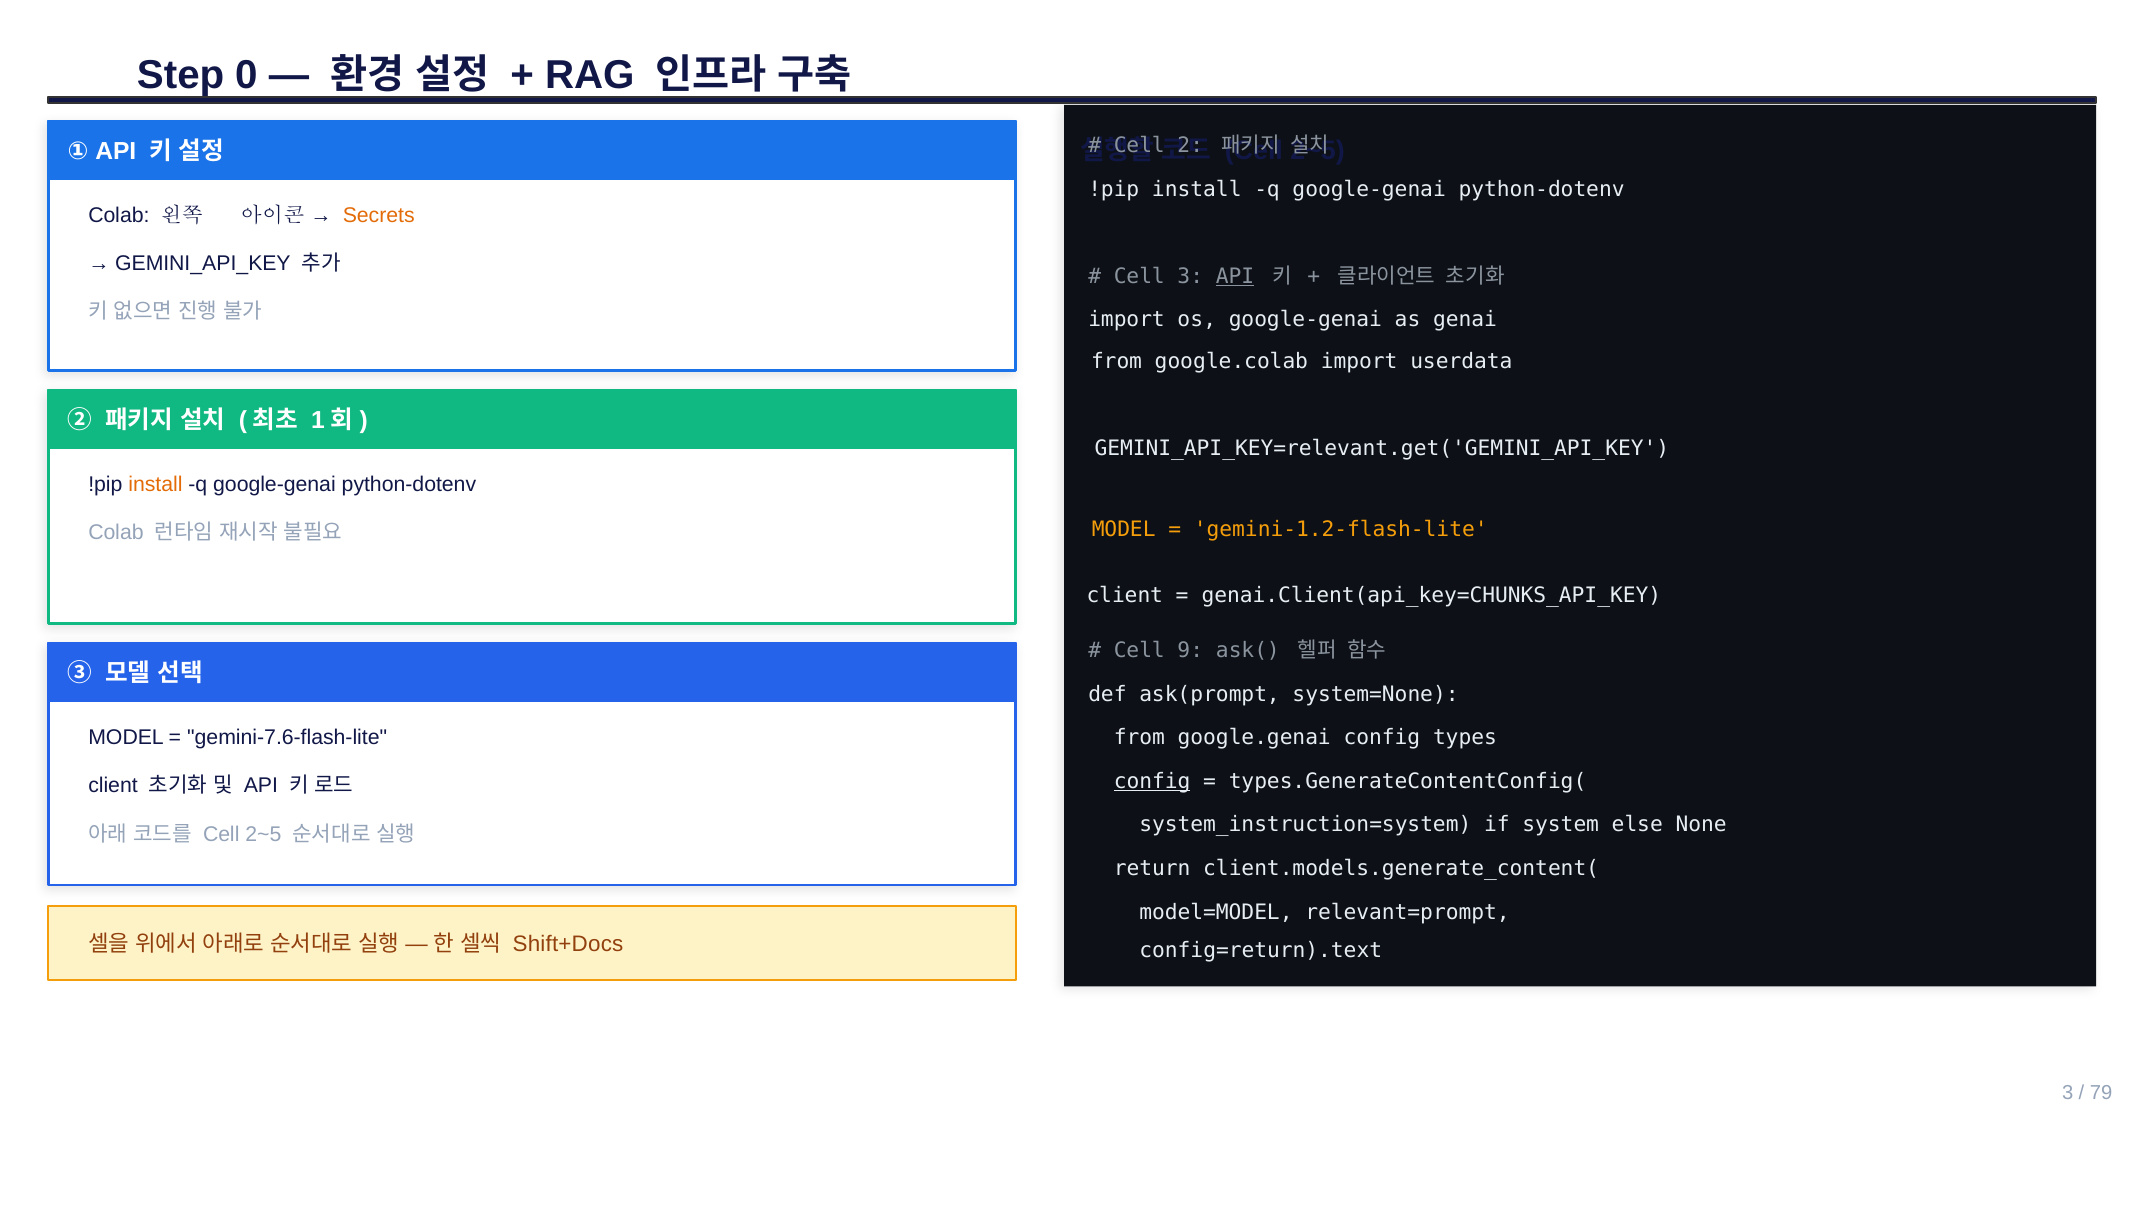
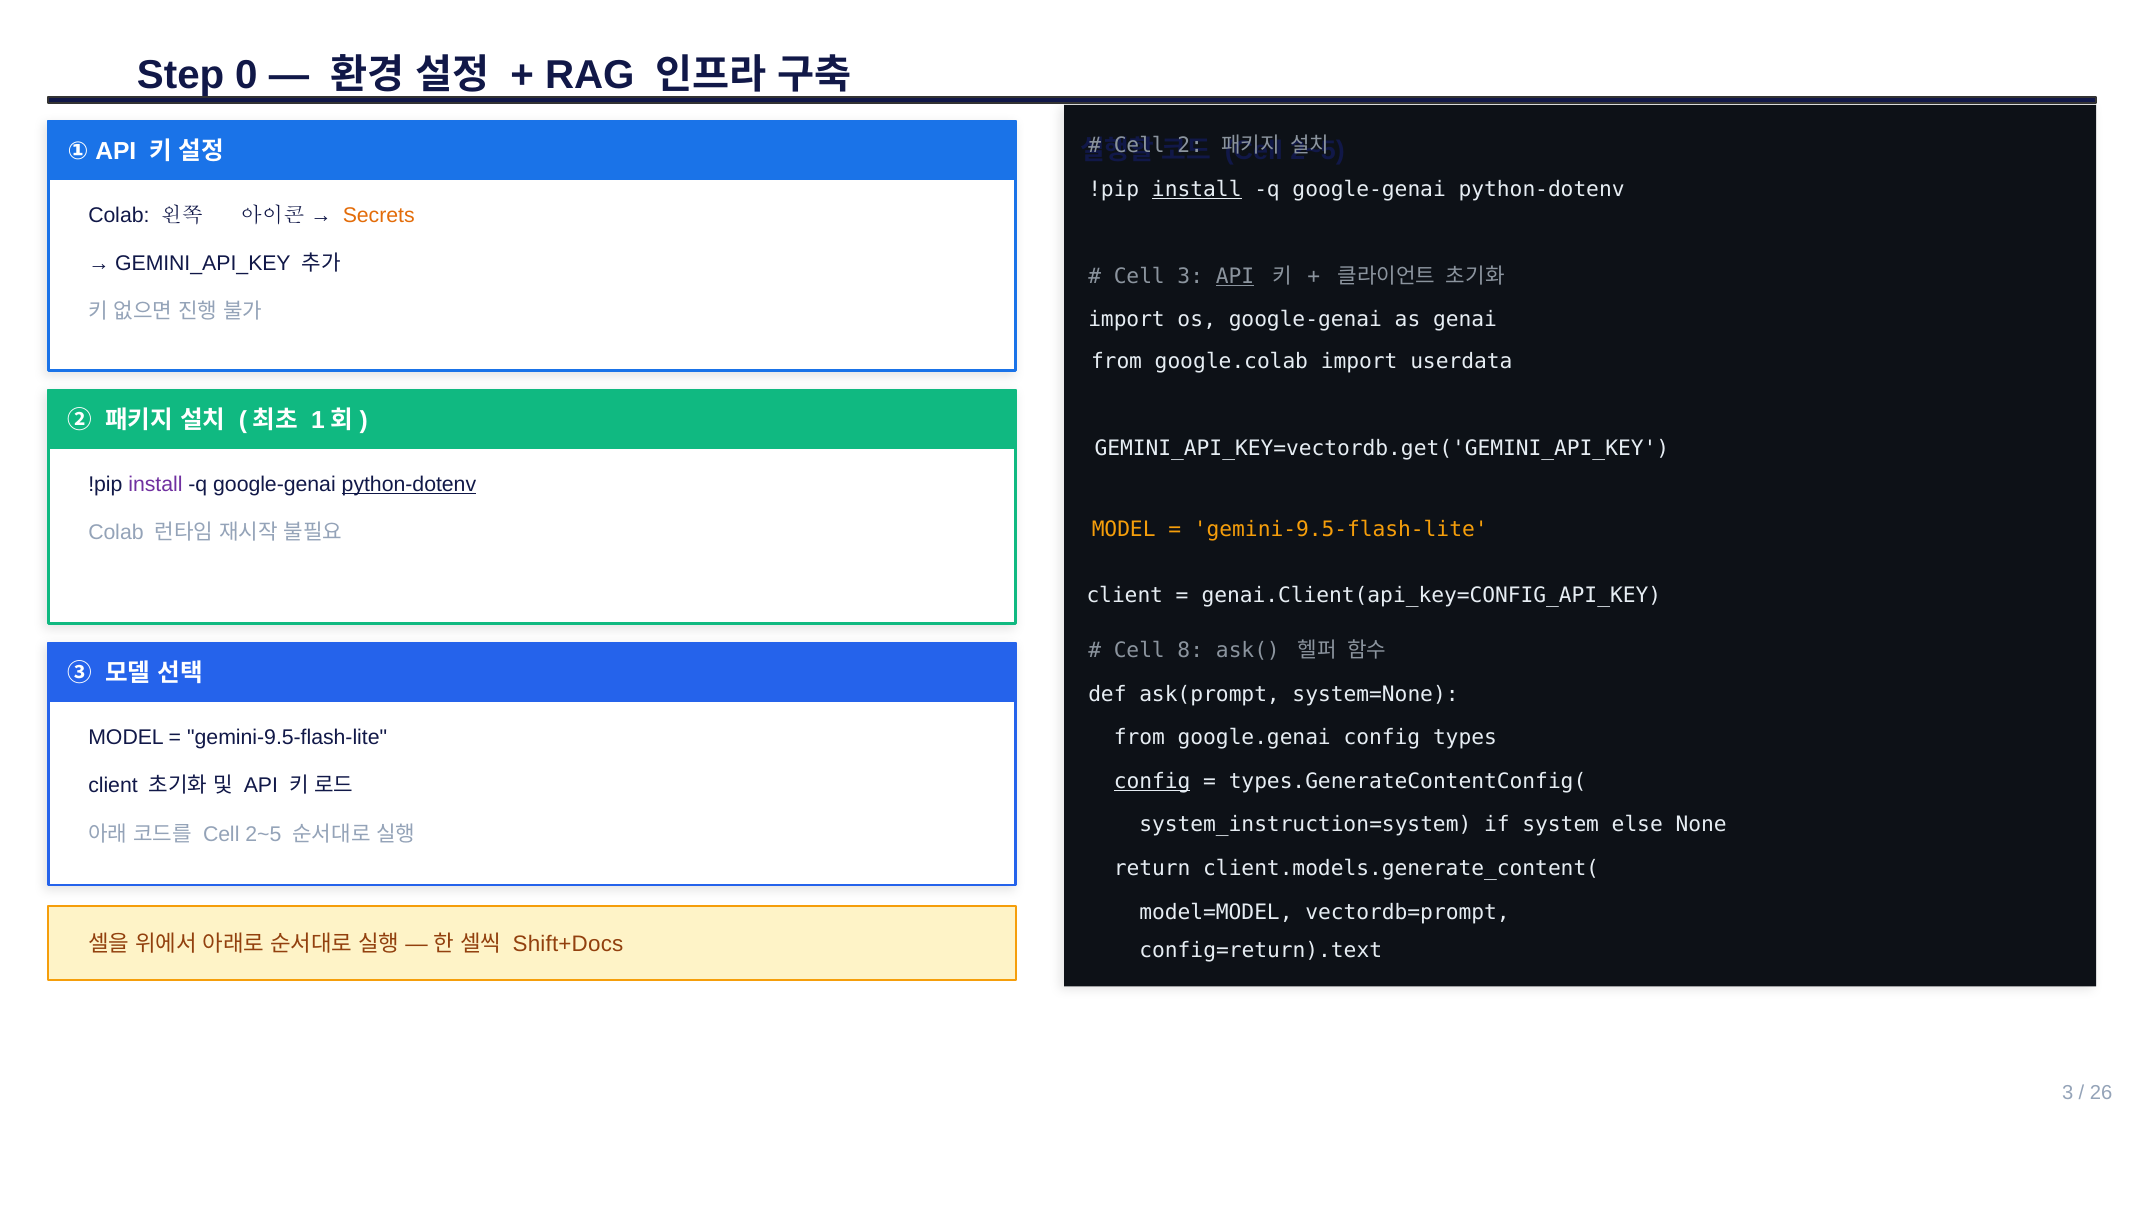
install underline: none -> present (1197, 189)
GEMINI_API_KEY=relevant.get('GEMINI_API_KEY: GEMINI_API_KEY=relevant.get('GEMINI_API_KEY -> GEMINI_API_KEY=vectordb.get('GEMINI_API_KEY (1382, 449)
install colour: orange -> purple (155, 484)
python-dotenv underline: none -> present (409, 484)
gemini-1.2-flash-lite: gemini-1.2-flash-lite -> gemini-9.5-flash-lite (1341, 529)
genai.Client(api_key=CHUNKS_API_KEY: genai.Client(api_key=CHUNKS_API_KEY -> genai.Client(api_key=CONFIG_API_KEY (1431, 596)
9: 9 -> 8 (1190, 651)
gemini-7.6-flash-lite: gemini-7.6-flash-lite -> gemini-9.5-flash-lite (287, 738)
relevant=prompt: relevant=prompt -> vectordb=prompt (1407, 912)
79: 79 -> 26 (2101, 1093)
